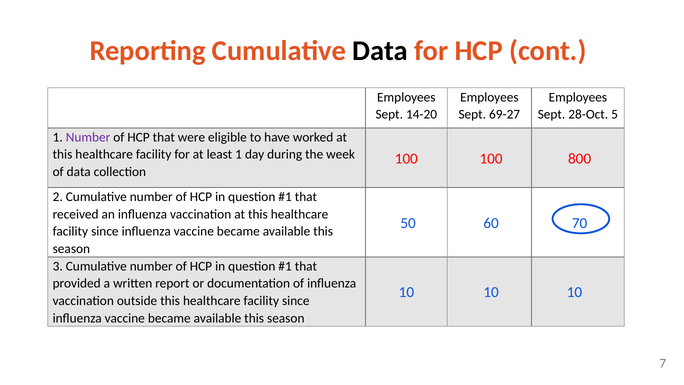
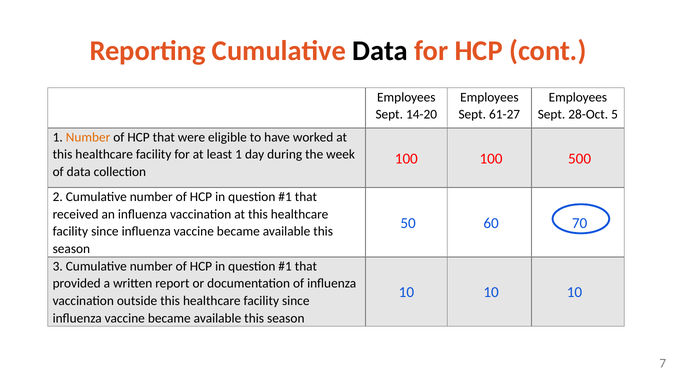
69-27: 69-27 -> 61-27 (505, 114)
Number colour: purple -> orange (88, 137)
800: 800 -> 500 (580, 158)
